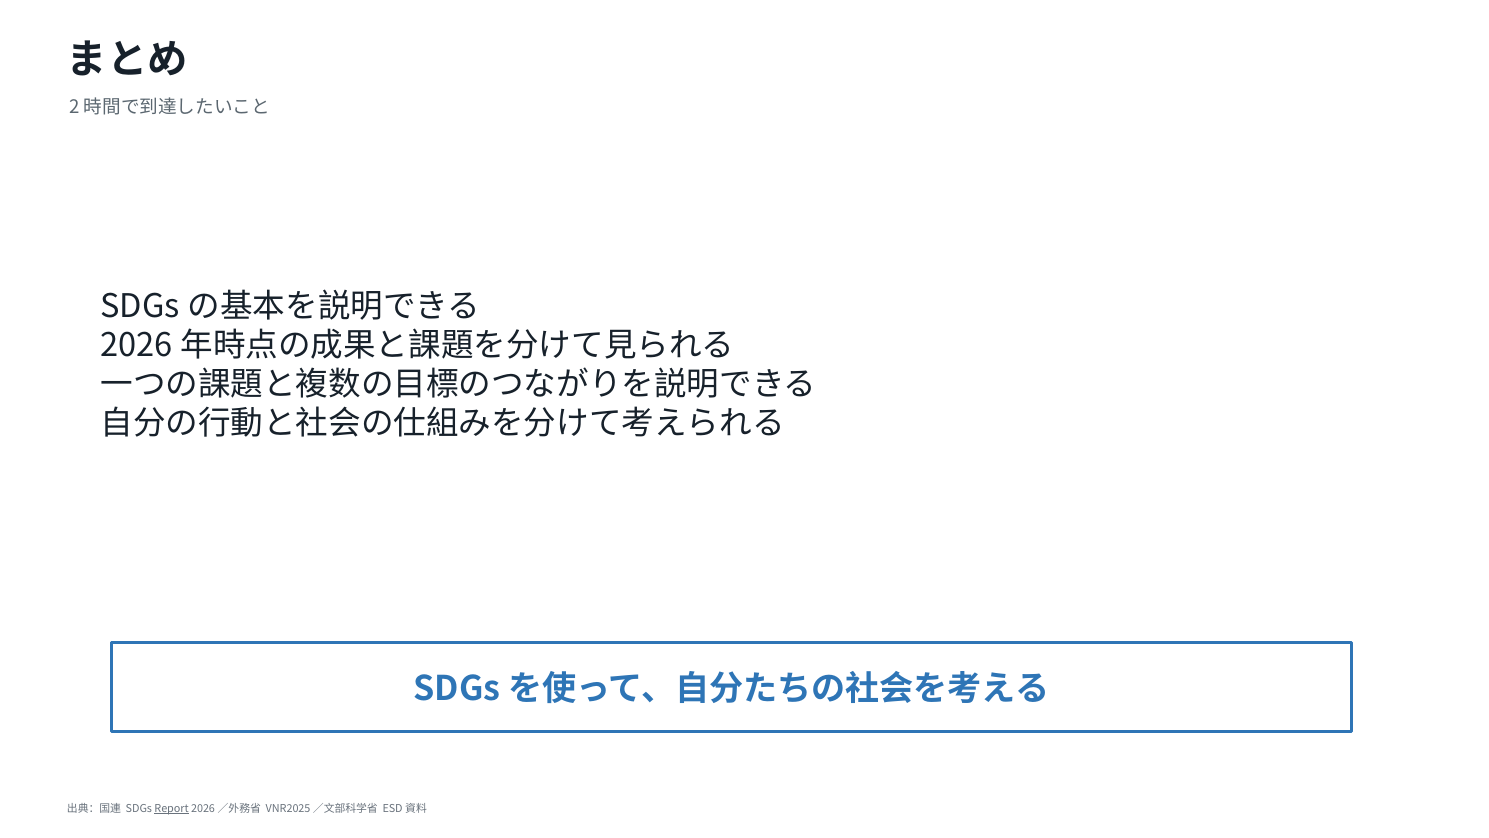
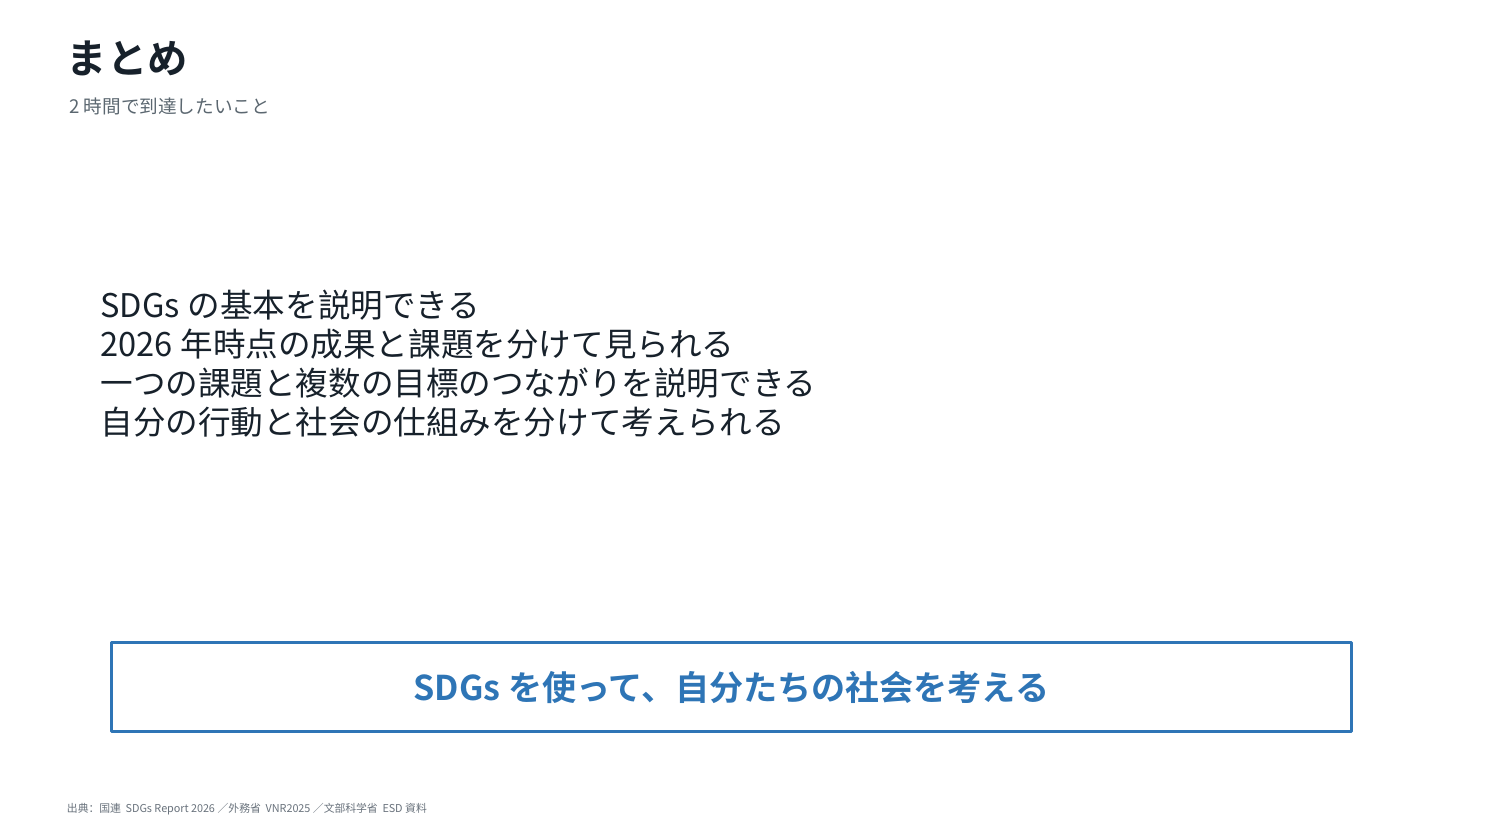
Report underline: present -> none (172, 808)
